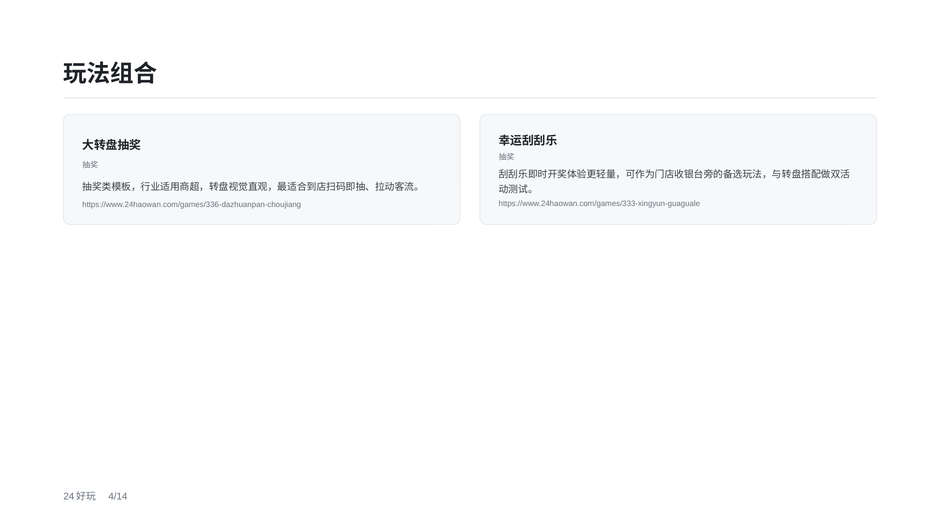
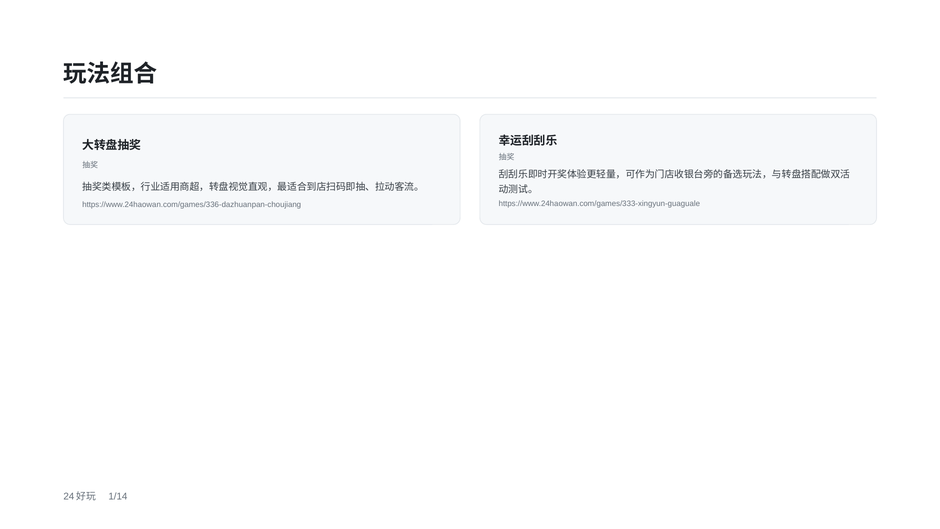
4/14: 4/14 -> 1/14 (118, 496)
